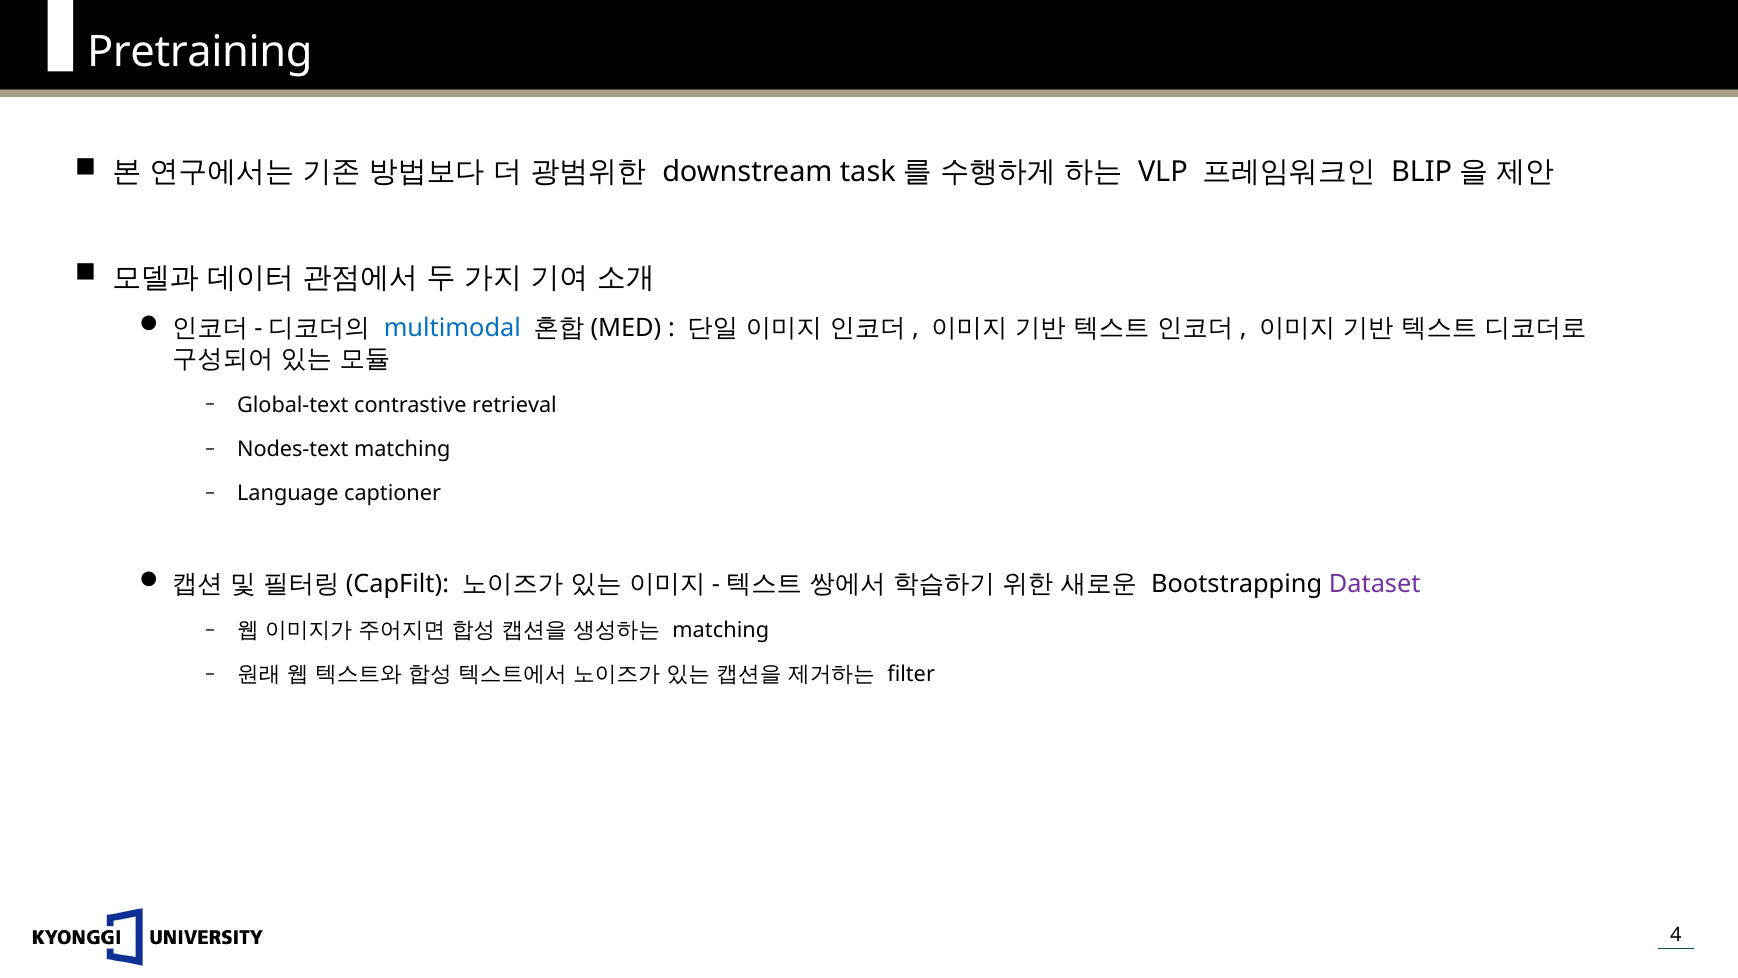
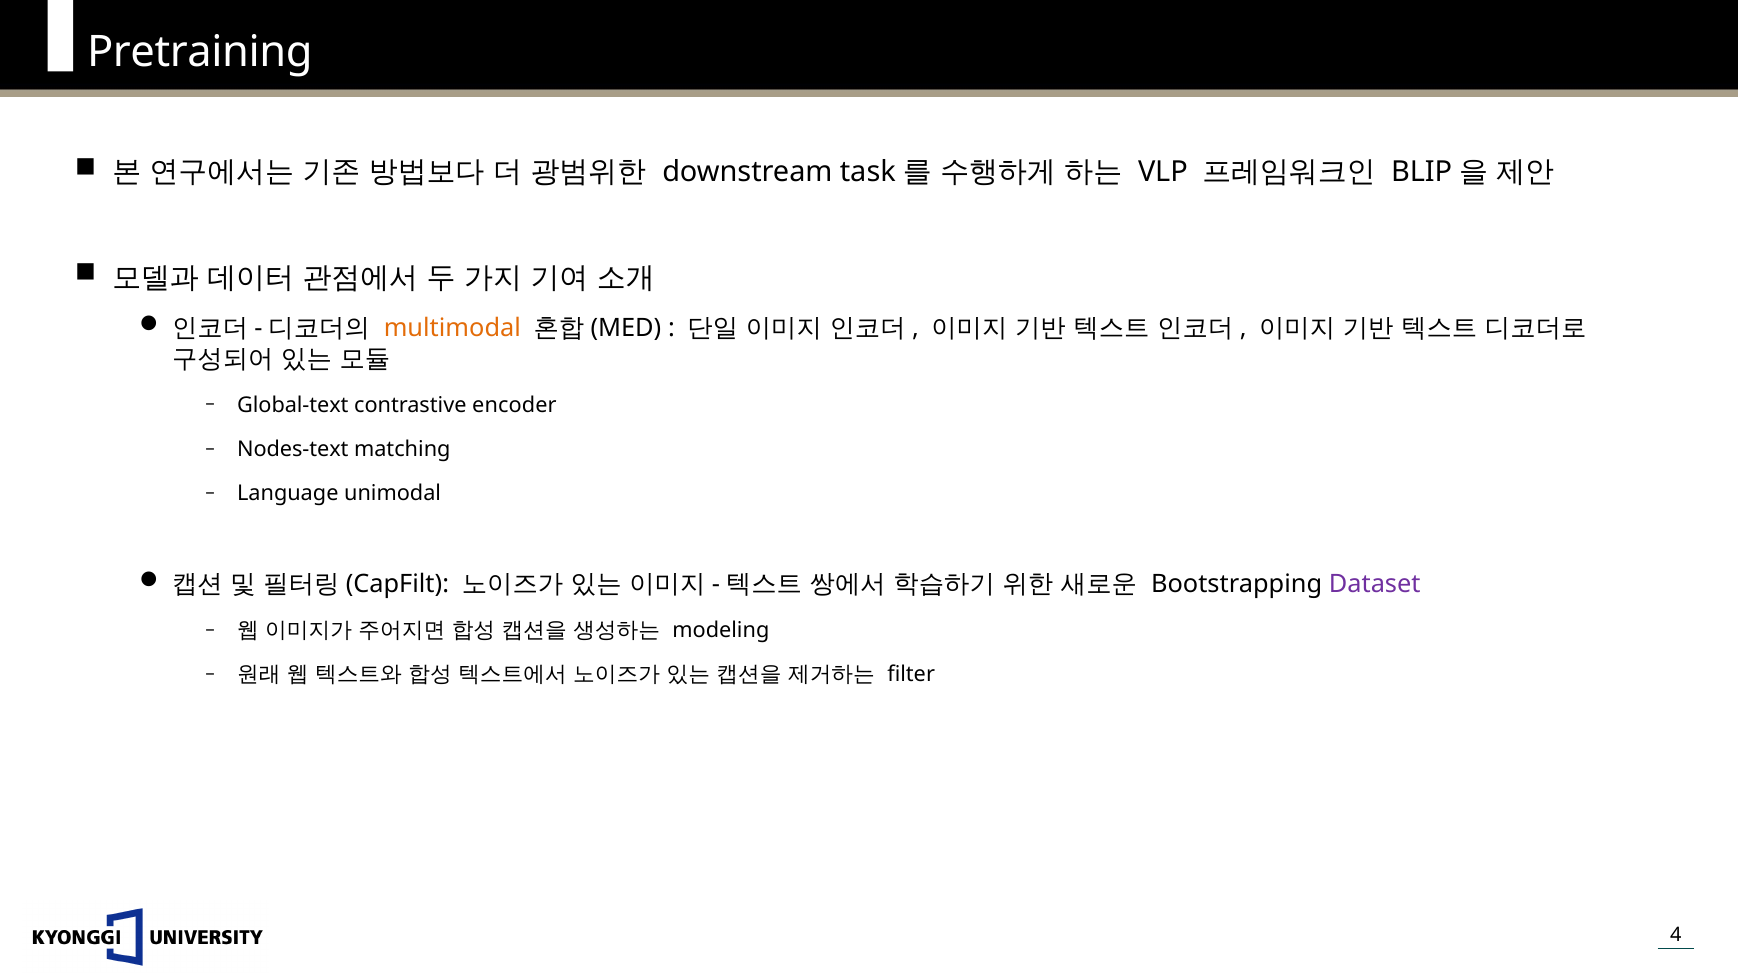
multimodal colour: blue -> orange (452, 328)
retrieval: retrieval -> encoder (514, 405)
captioner: captioner -> unimodal (393, 493)
matching: matching -> modeling (721, 630)
